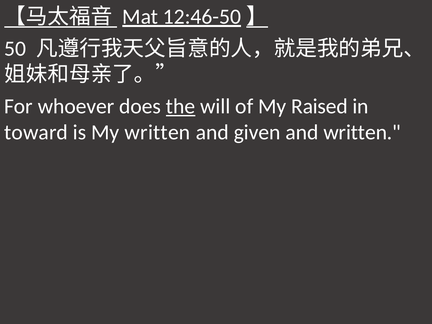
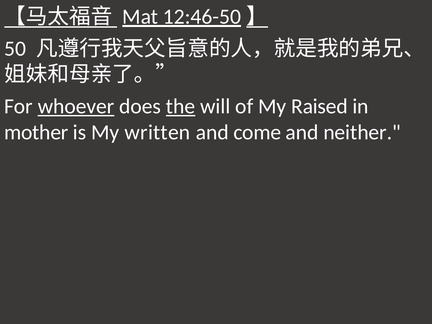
whoever underline: none -> present (76, 106)
toward: toward -> mother (36, 132)
given: given -> come (257, 132)
and written: written -> neither (362, 132)
